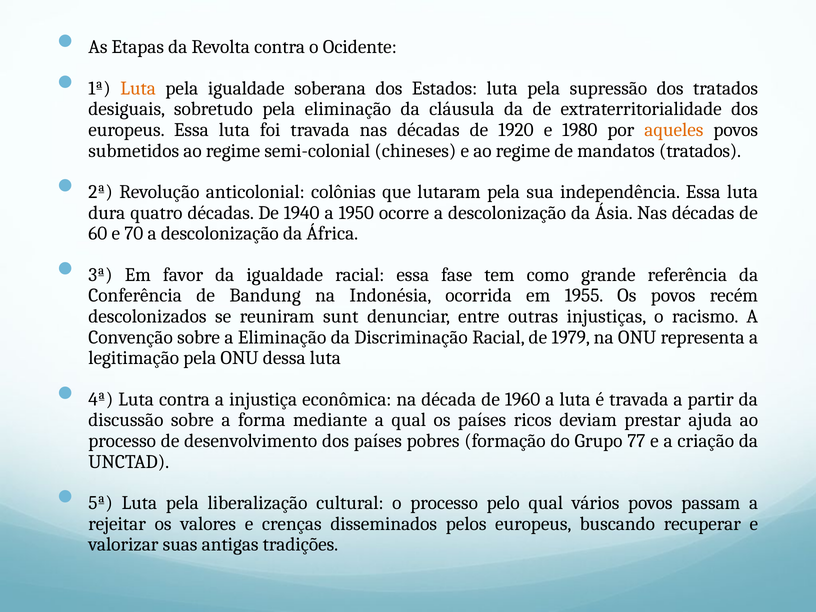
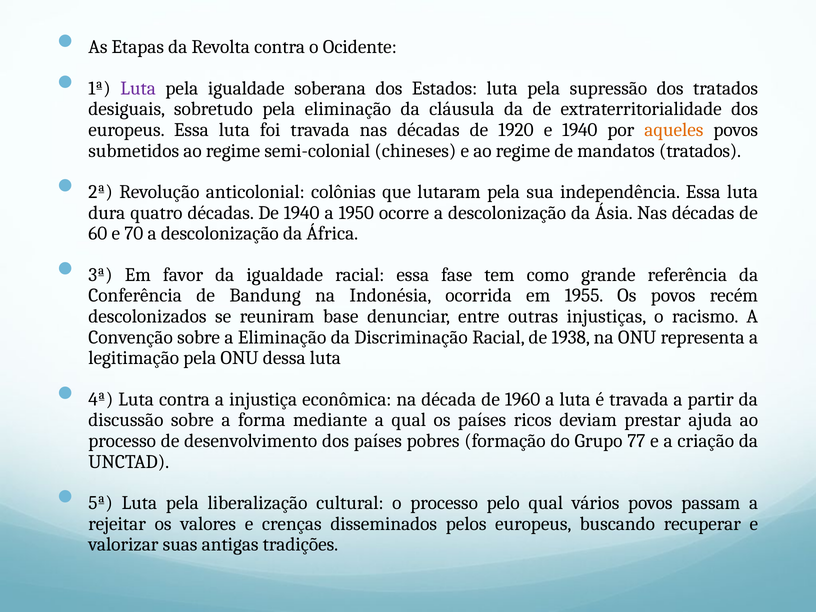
Luta colour: orange -> purple (138, 88)
e 1980: 1980 -> 1940 (580, 130)
sunt: sunt -> base (341, 316)
1979: 1979 -> 1938 (571, 337)
